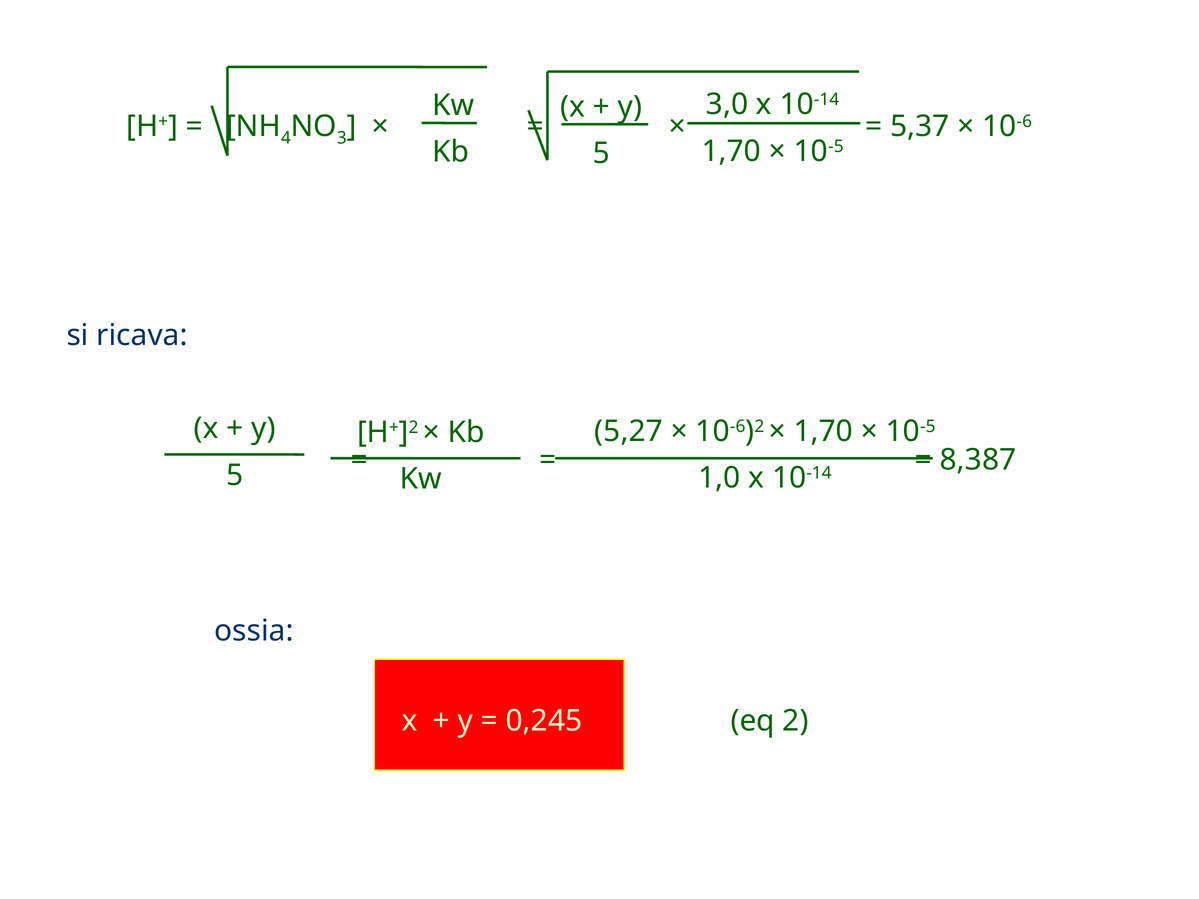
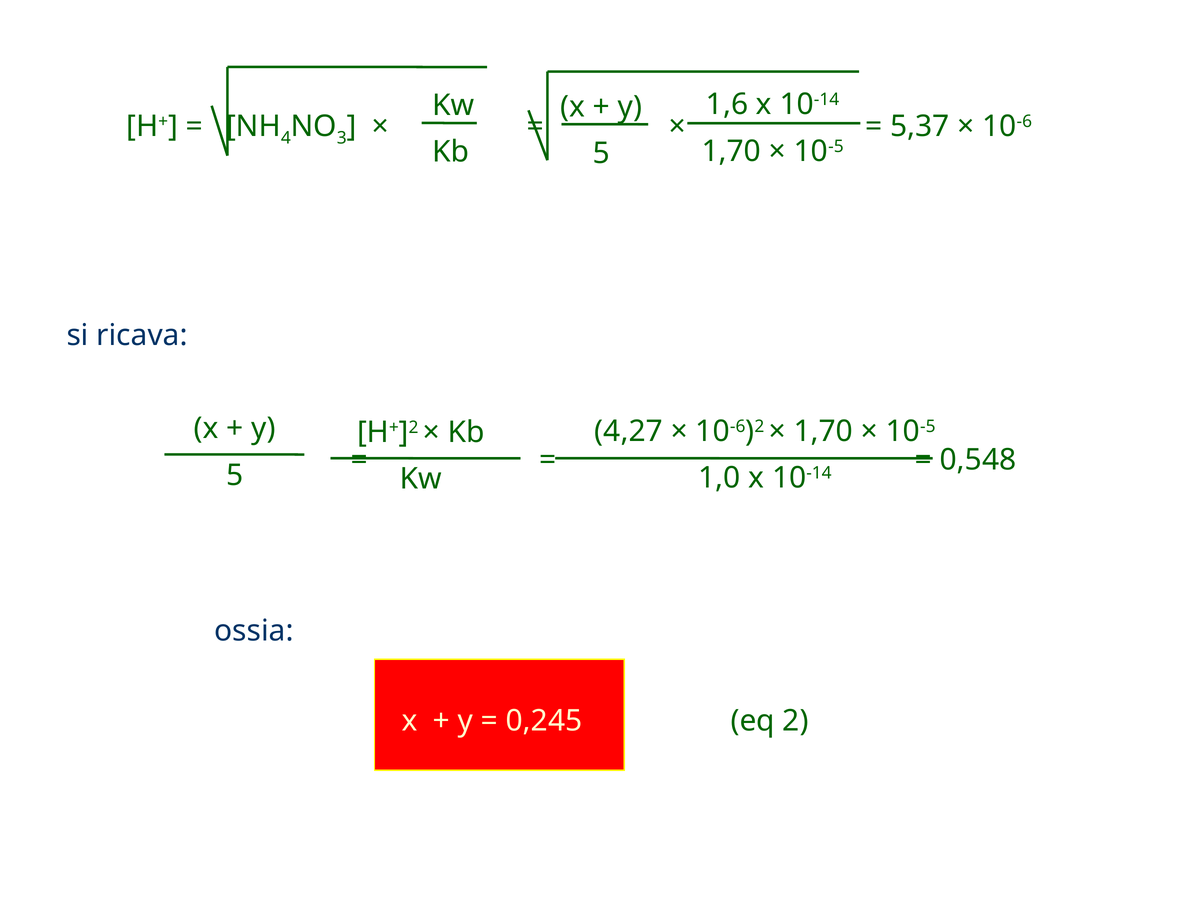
3,0: 3,0 -> 1,6 (727, 105)
5,27: 5,27 -> 4,27 (629, 431)
8,387: 8,387 -> 0,548 (978, 460)
